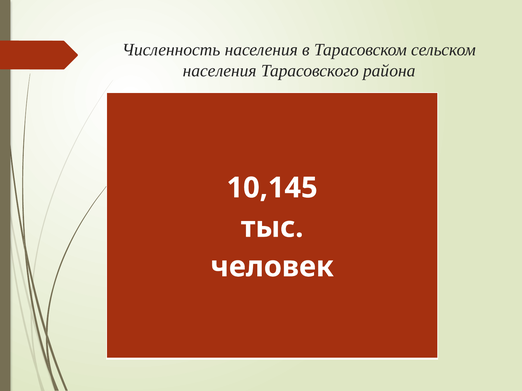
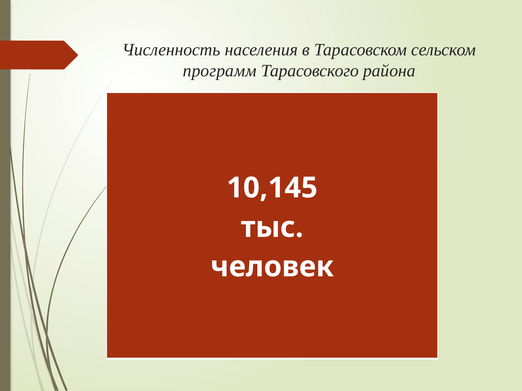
населения: населения -> программ (220, 71)
